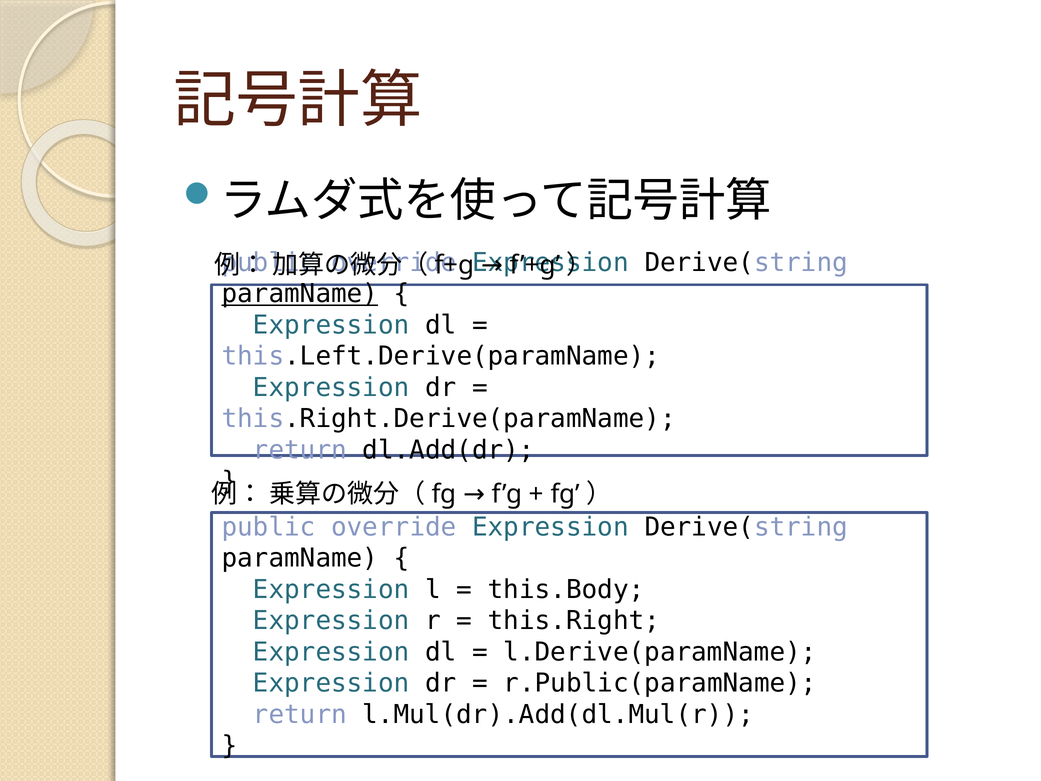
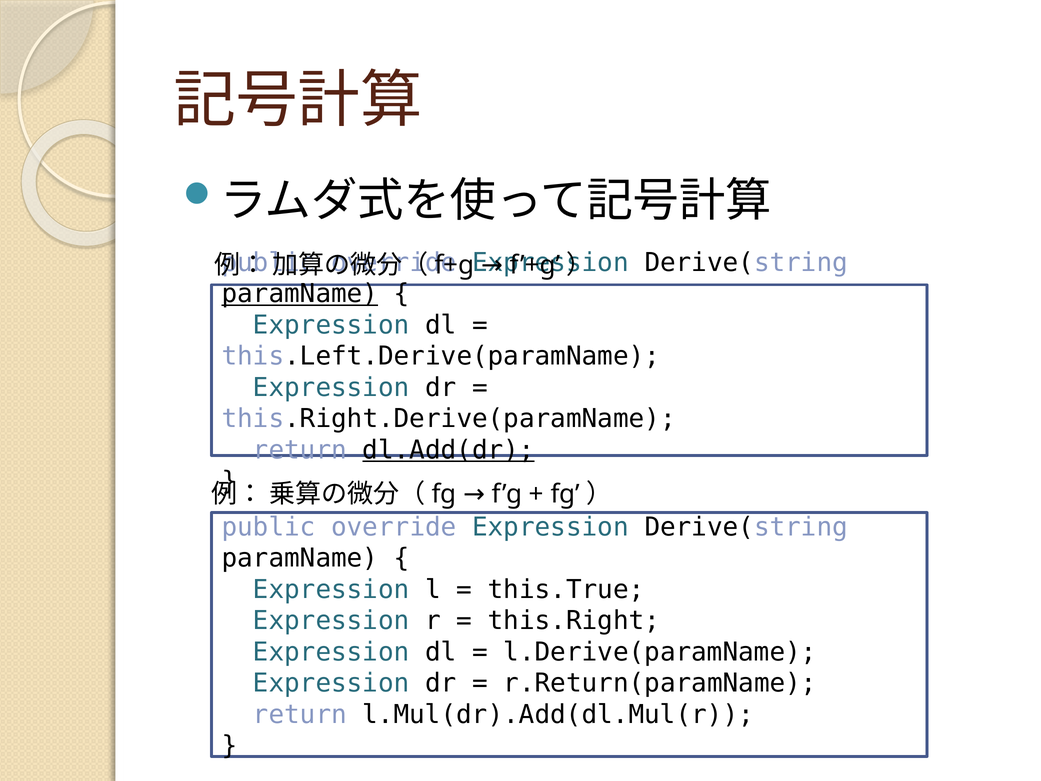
dl.Add(dr underline: none -> present (449, 450)
this.Body: this.Body -> this.True (566, 589)
r.Public(paramName: r.Public(paramName -> r.Return(paramName (660, 683)
